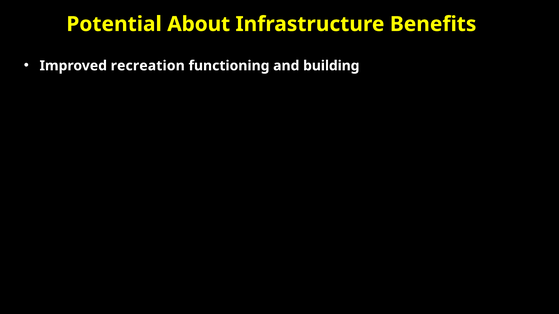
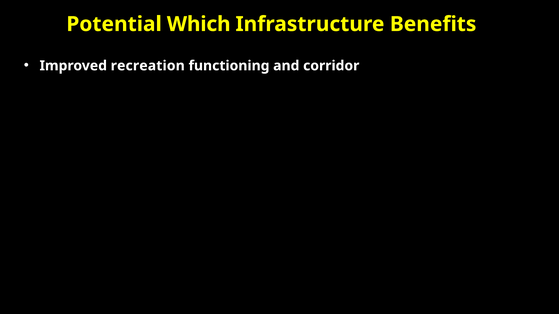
About: About -> Which (199, 24)
building: building -> corridor (331, 66)
